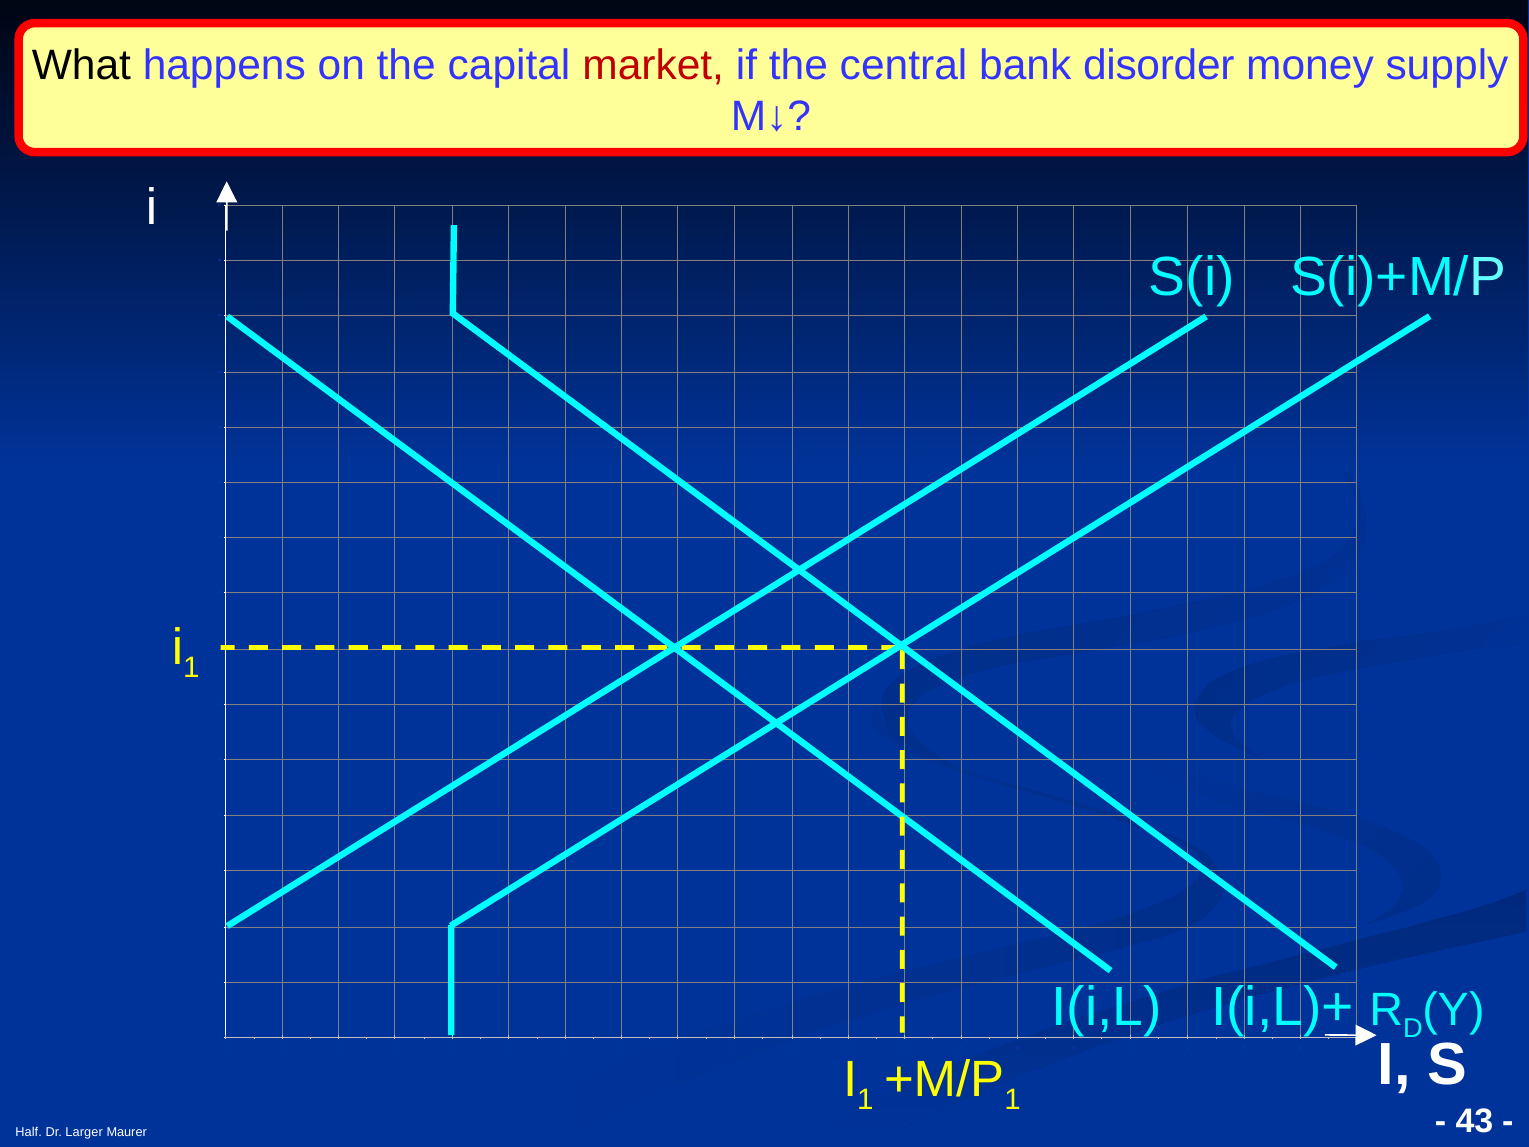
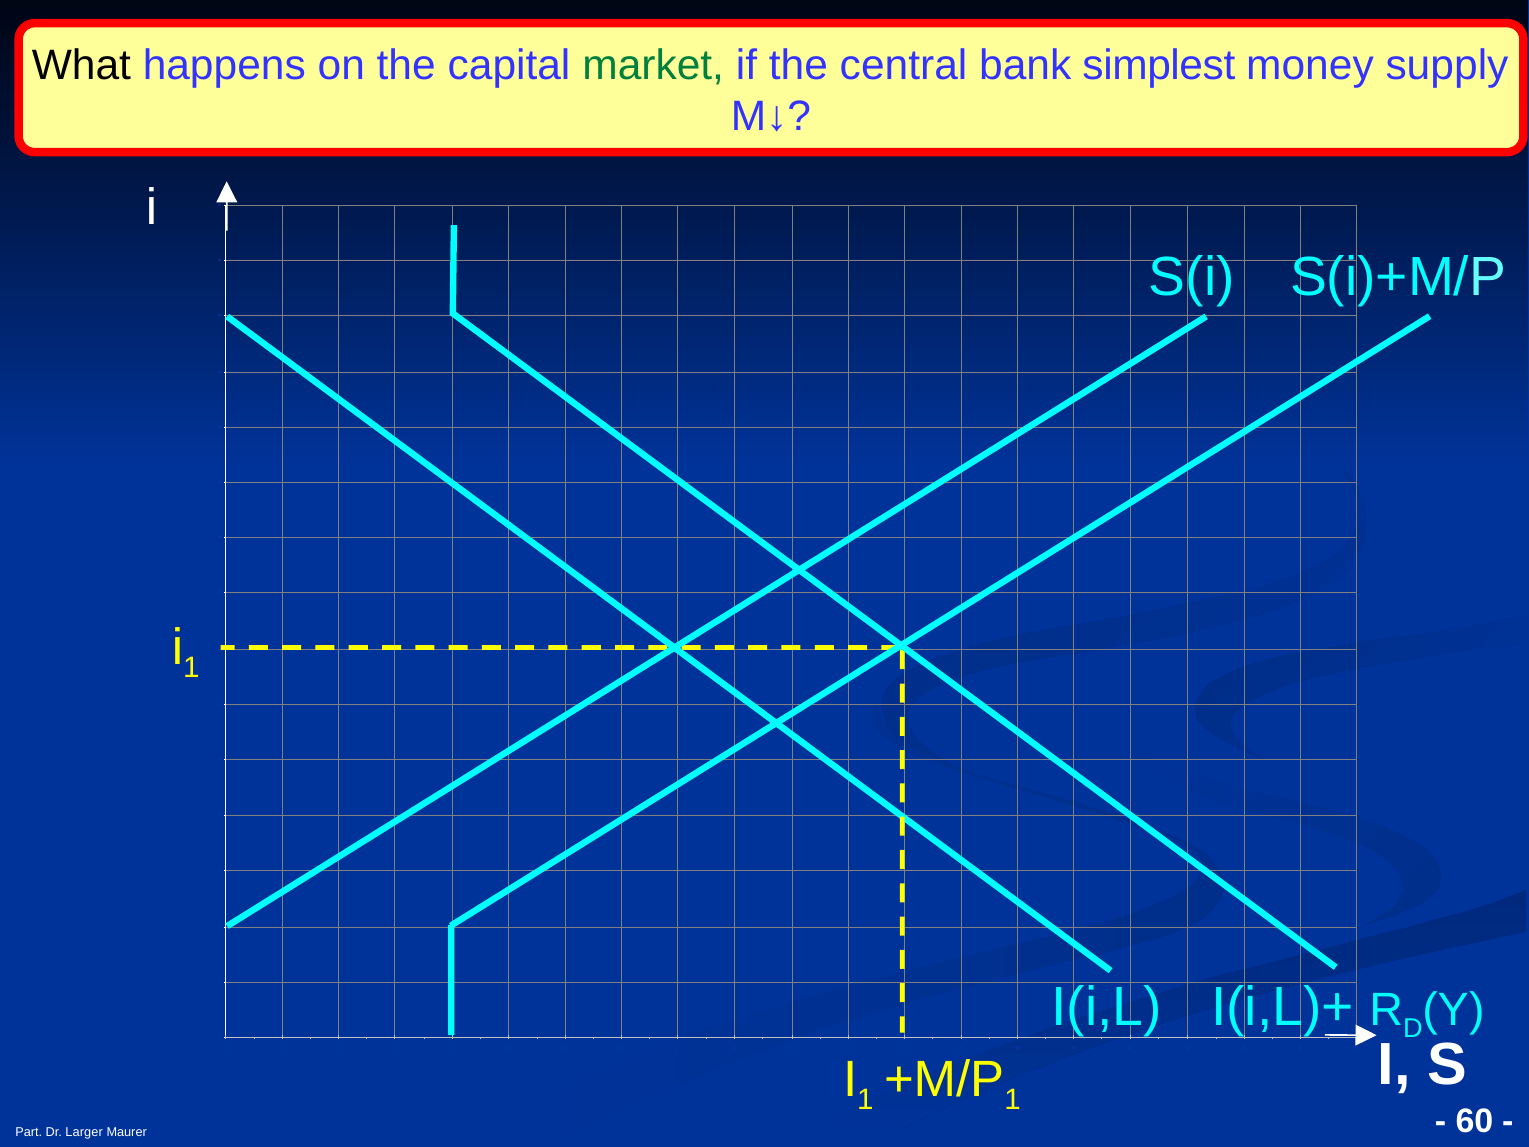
market colour: red -> green (653, 65)
disorder: disorder -> simplest (1159, 65)
43: 43 -> 60 (1474, 1121)
Half: Half -> Part (29, 1132)
